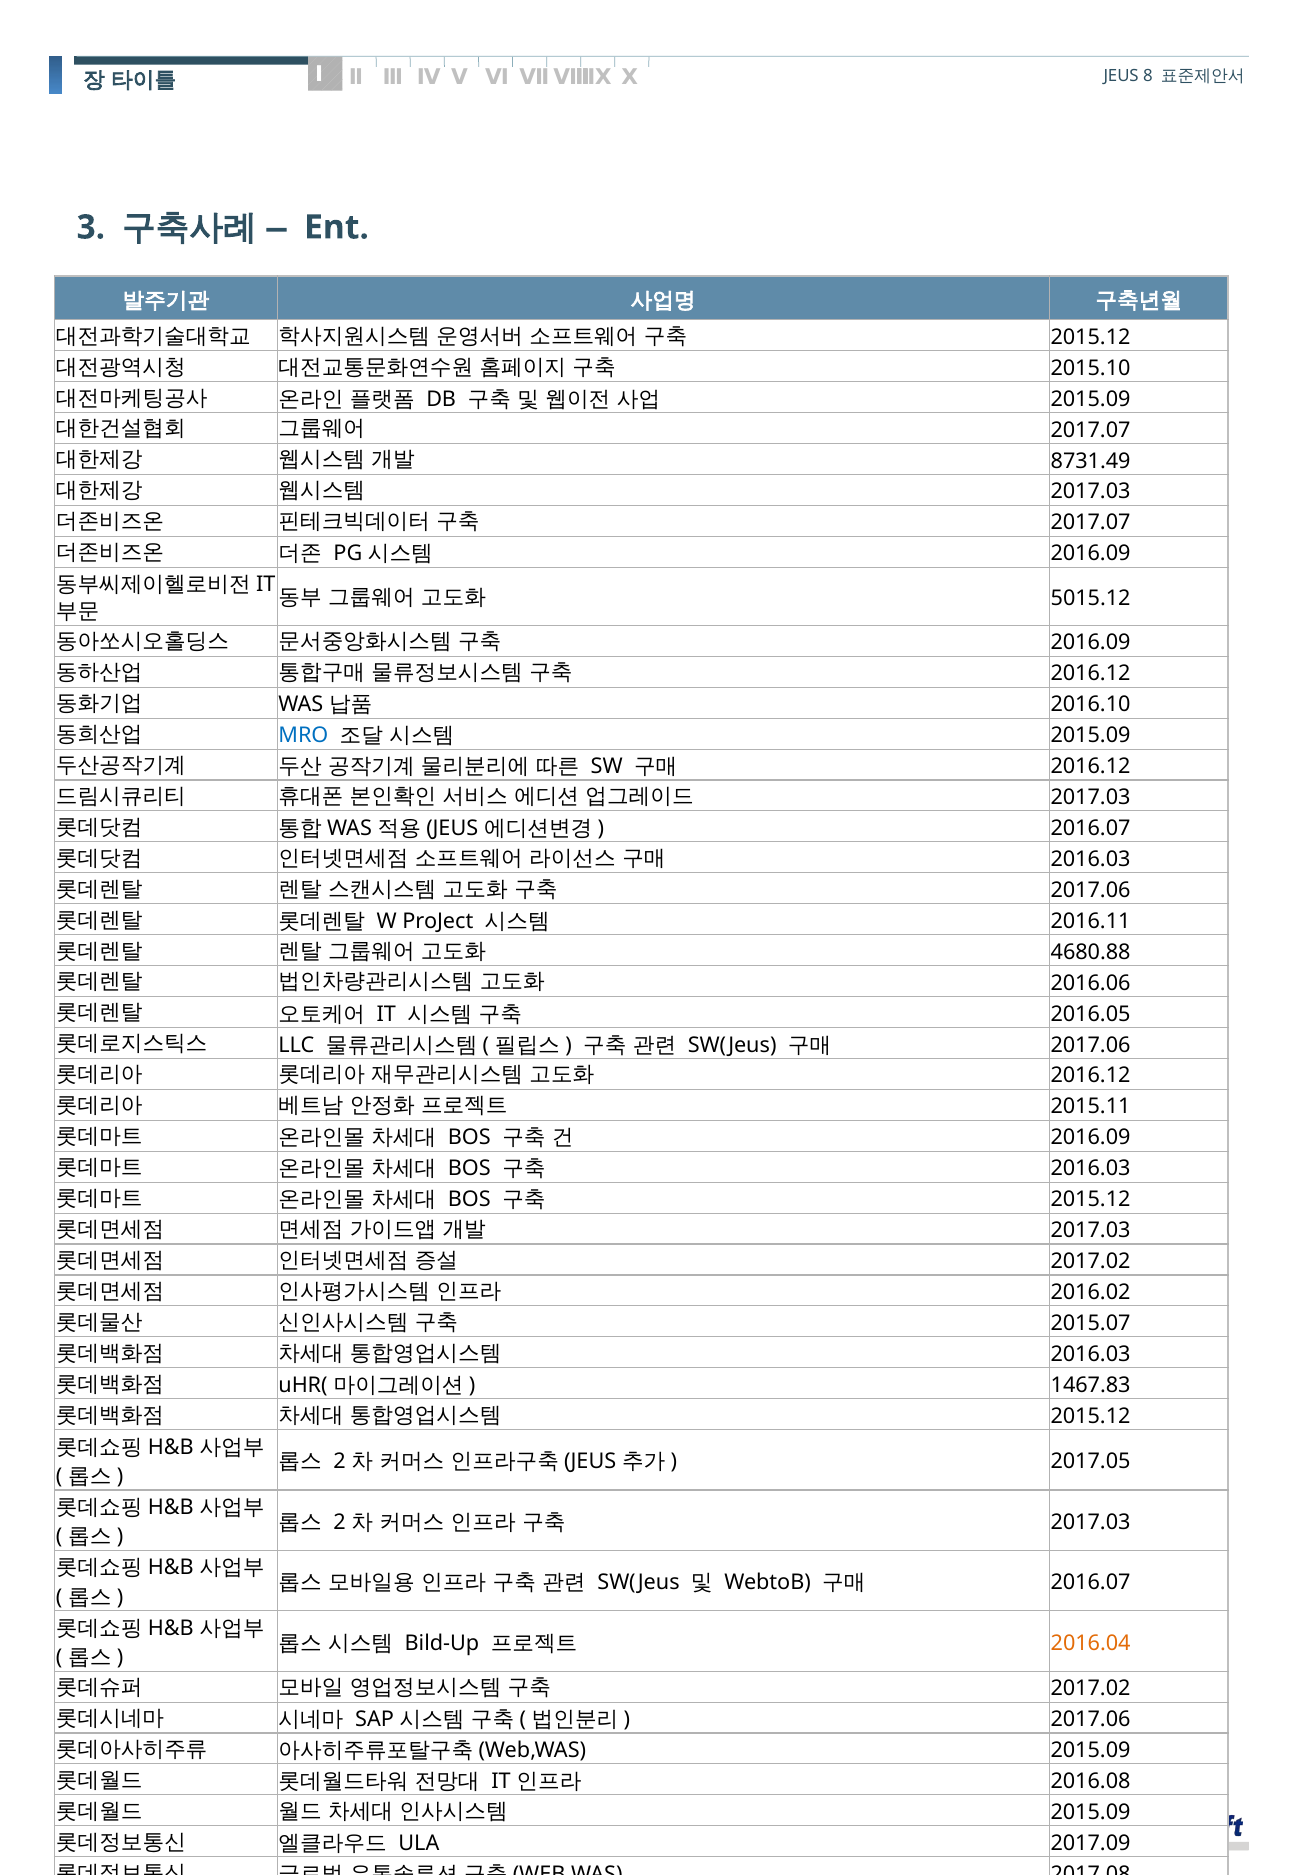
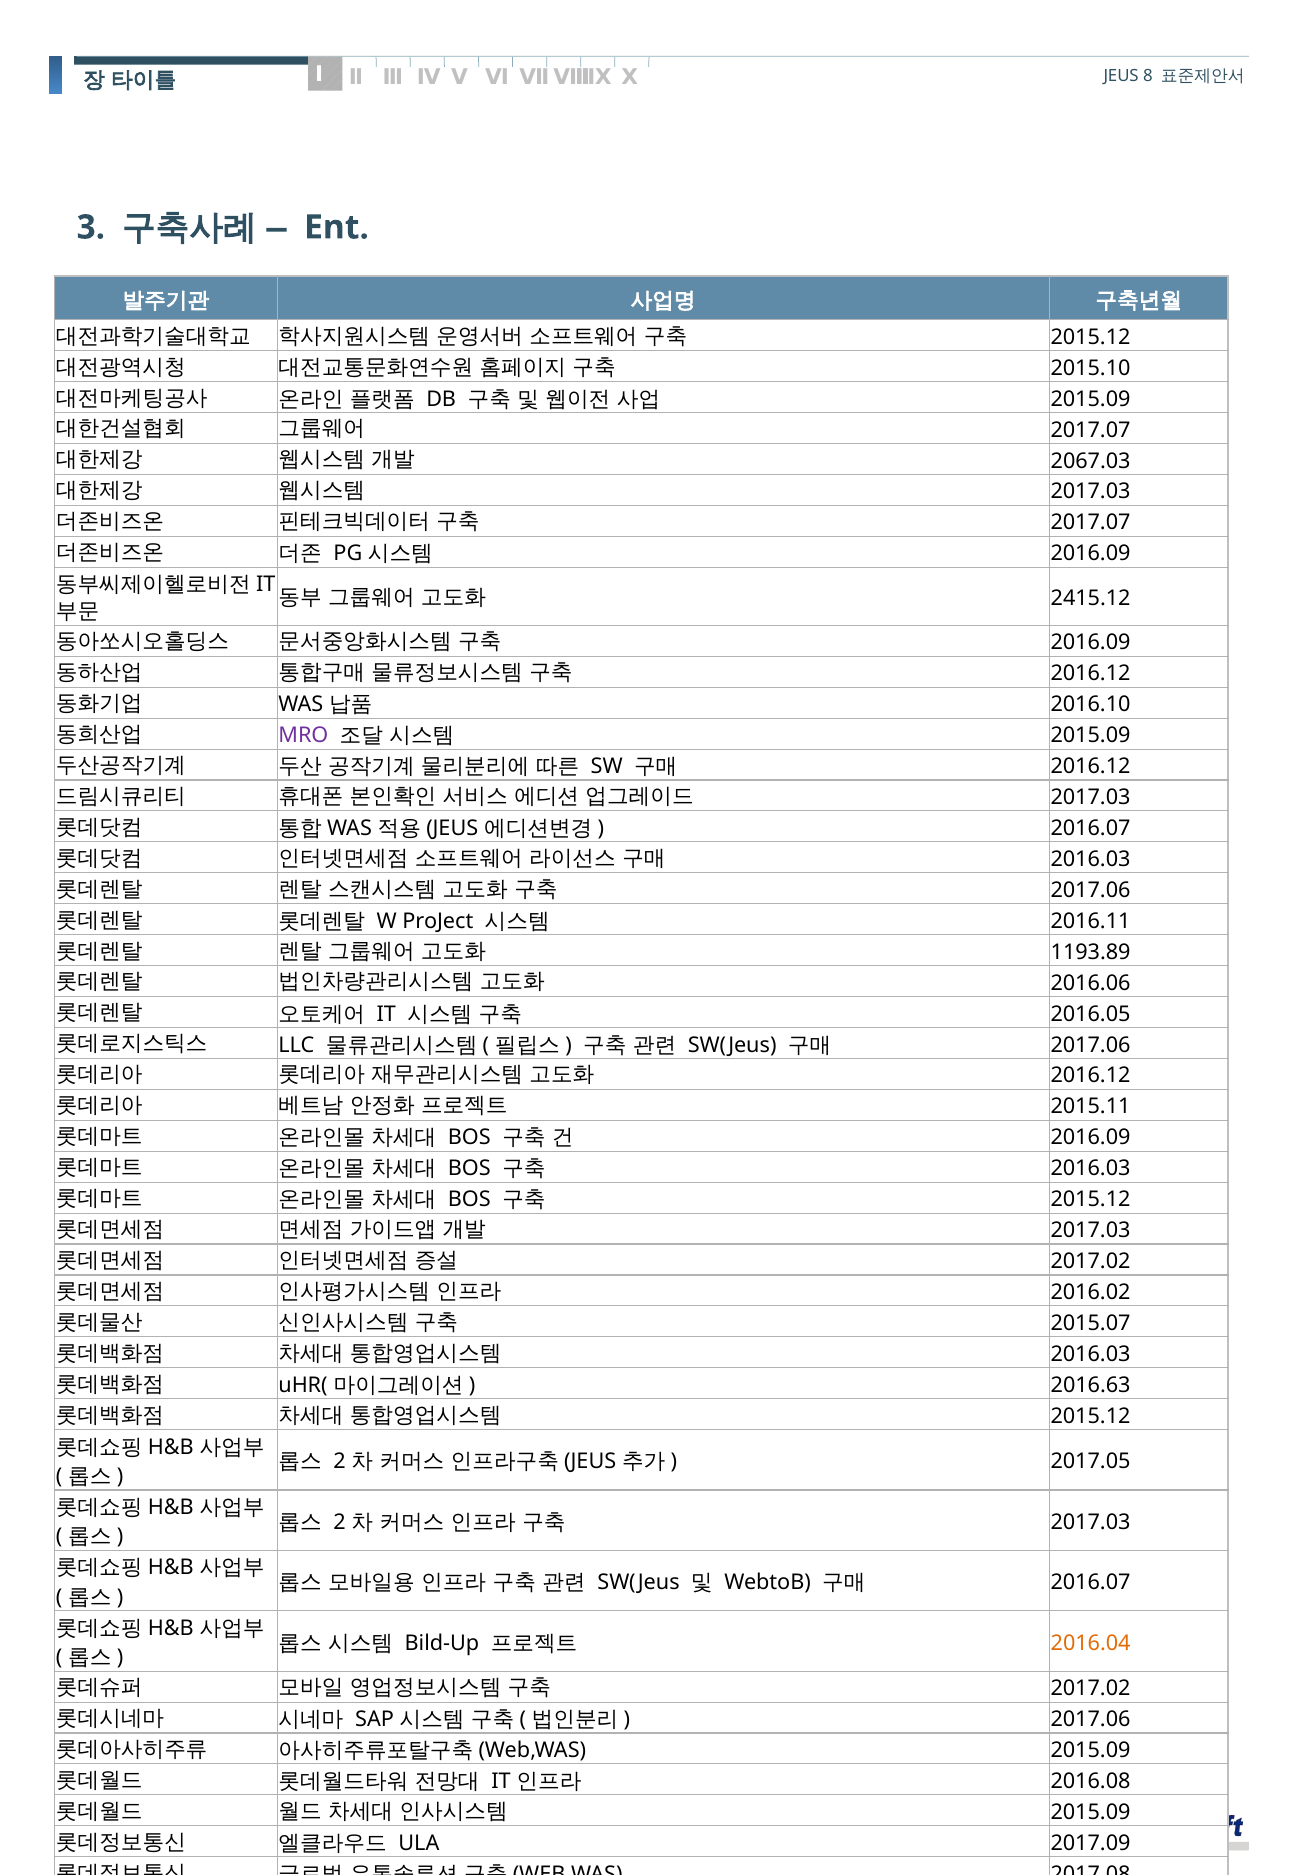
8731.49: 8731.49 -> 2067.03 (1091, 461)
5015.12: 5015.12 -> 2415.12 (1091, 598)
MRO colour: blue -> purple (303, 735)
4680.88: 4680.88 -> 1193.89 (1091, 952)
1467.83: 1467.83 -> 2016.63 (1091, 1385)
